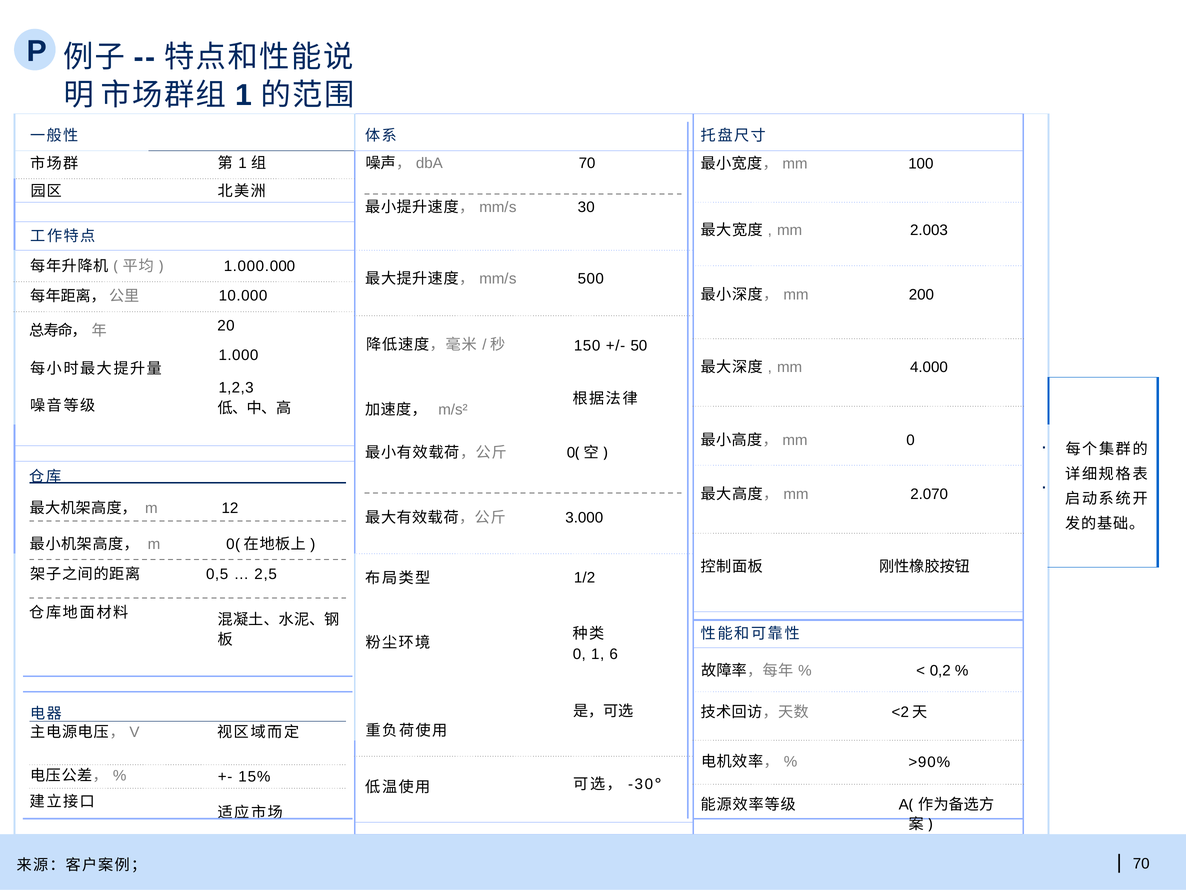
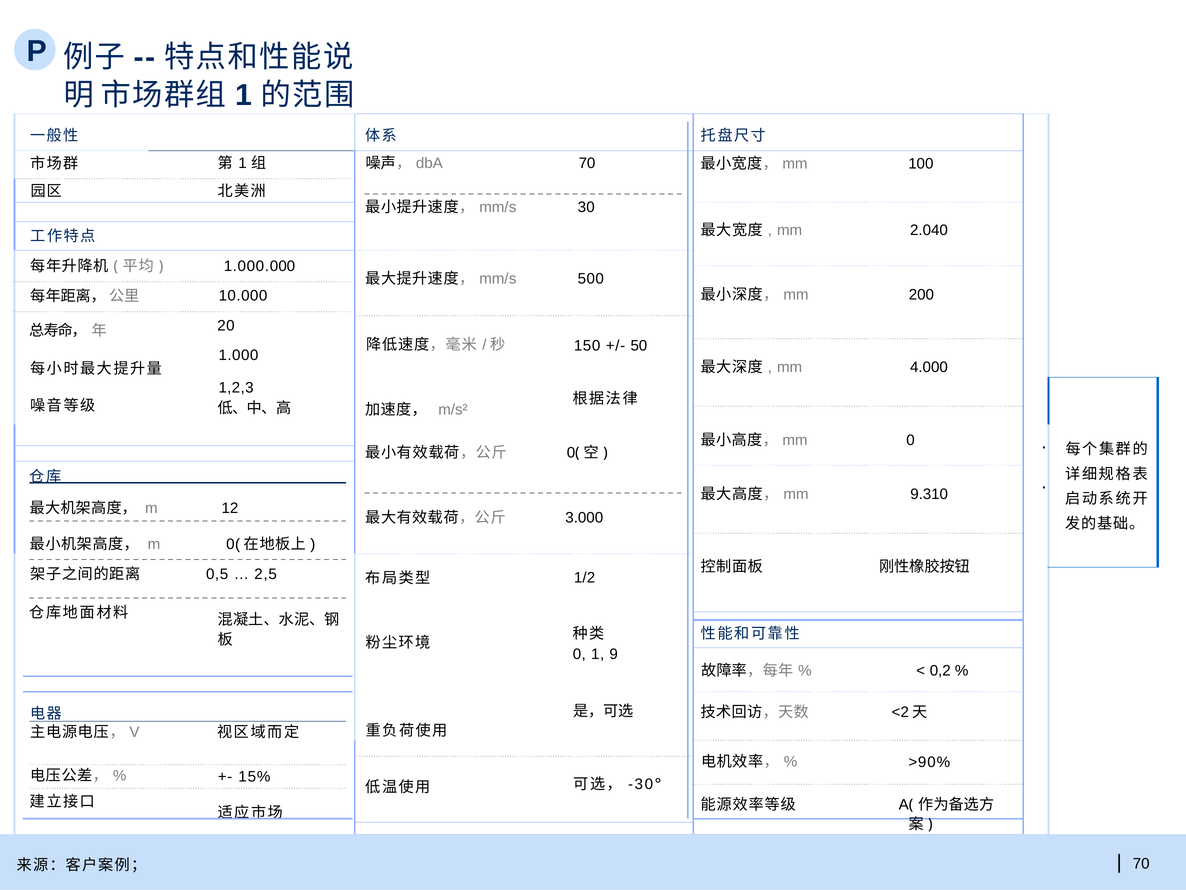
2.003: 2.003 -> 2.040 (929, 230)
2.070: 2.070 -> 9.310 (929, 494)
6: 6 -> 9 (614, 654)
